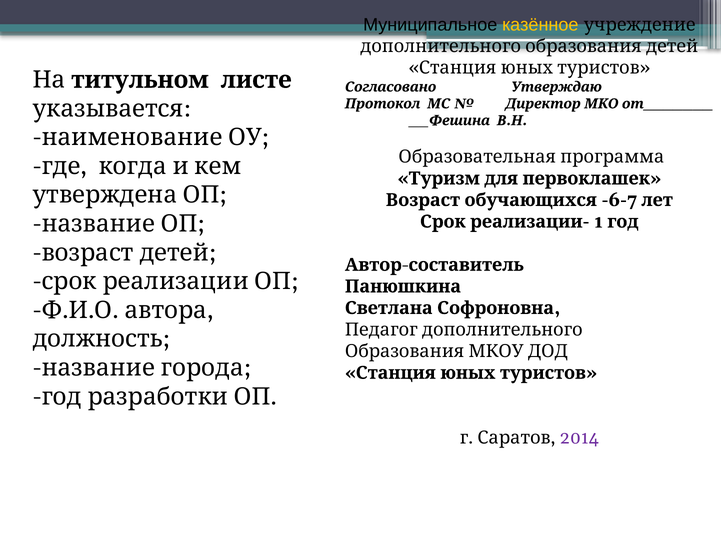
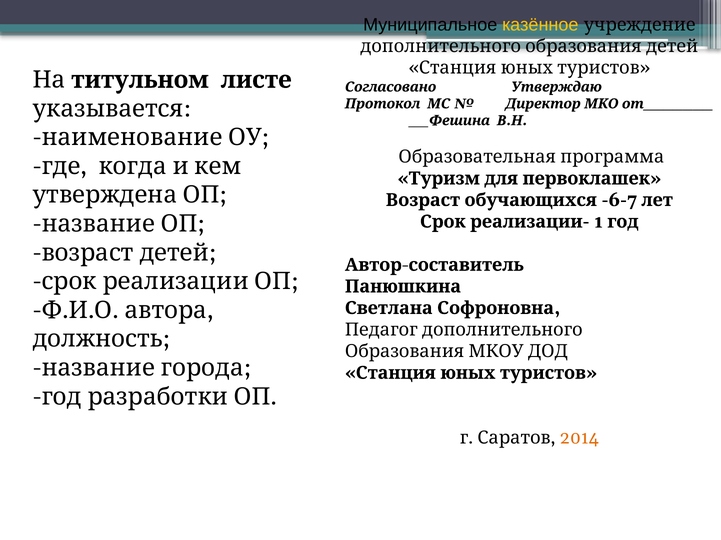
2014 colour: purple -> orange (579, 438)
